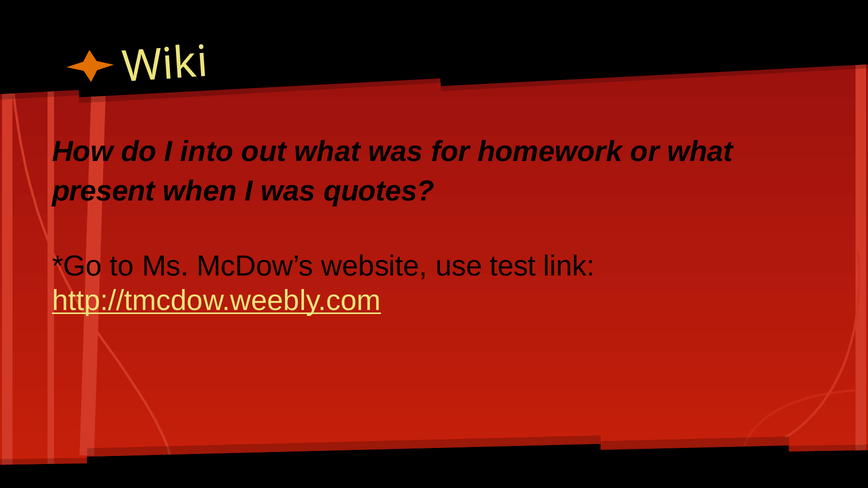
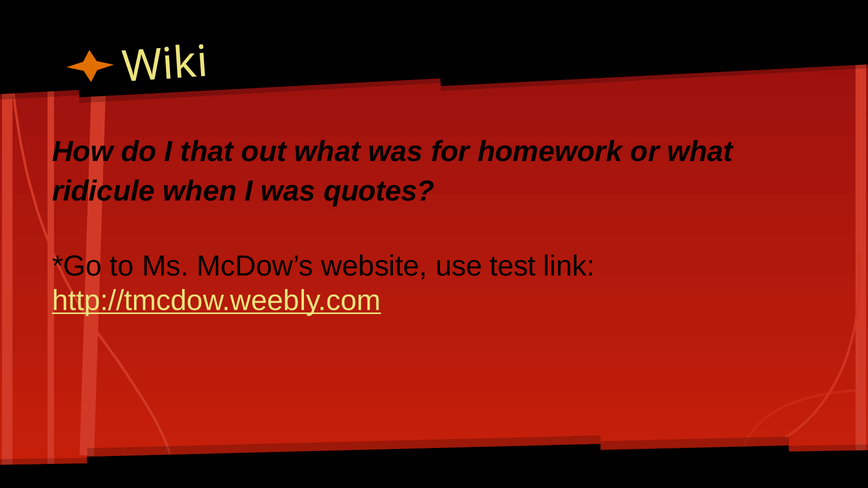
into: into -> that (207, 152)
present: present -> ridicule (103, 192)
